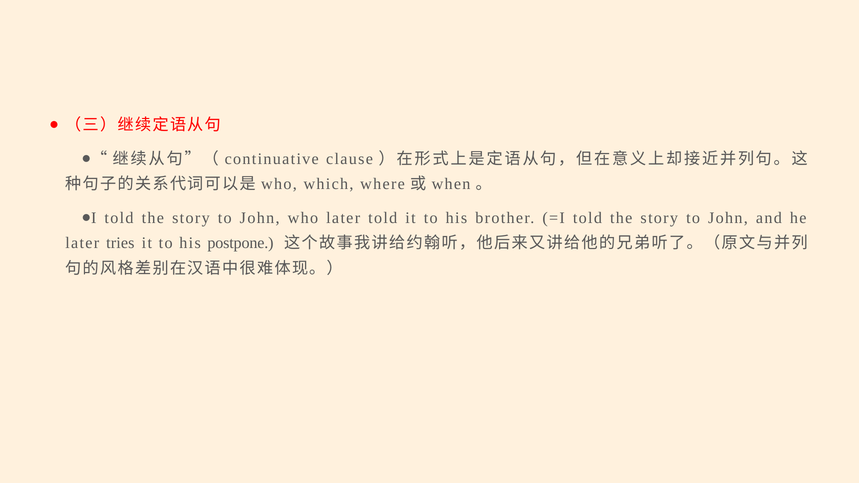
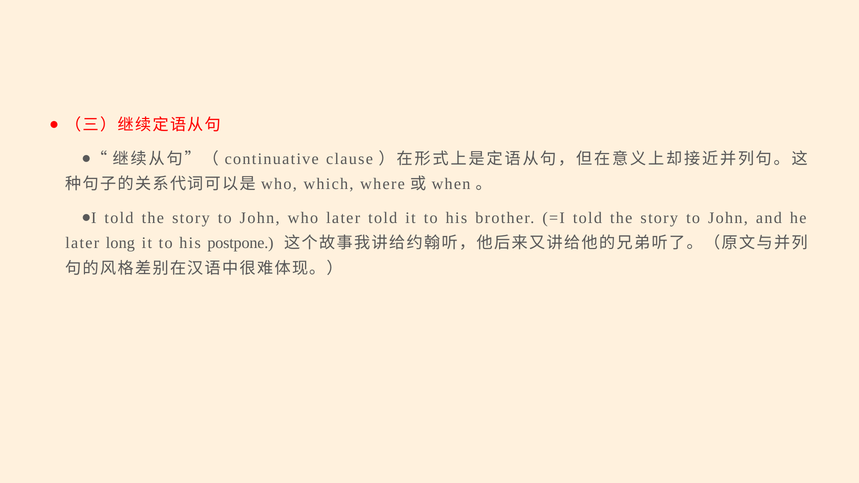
tries: tries -> long (120, 243)
